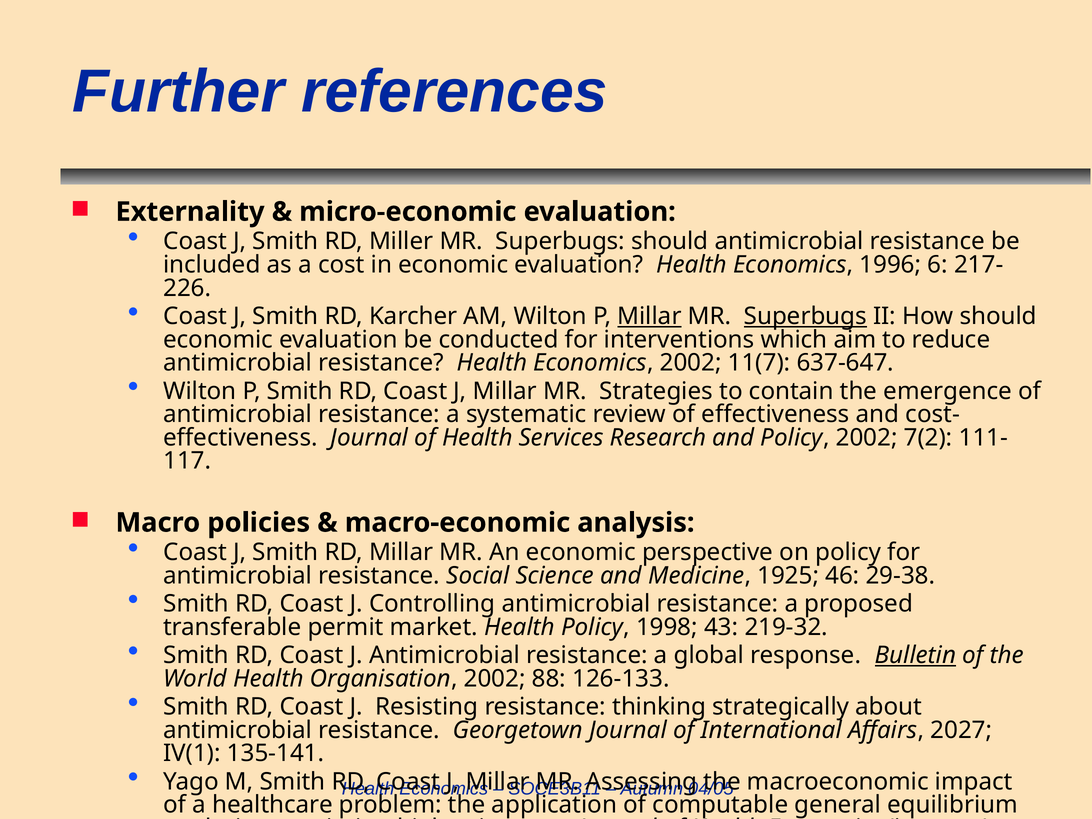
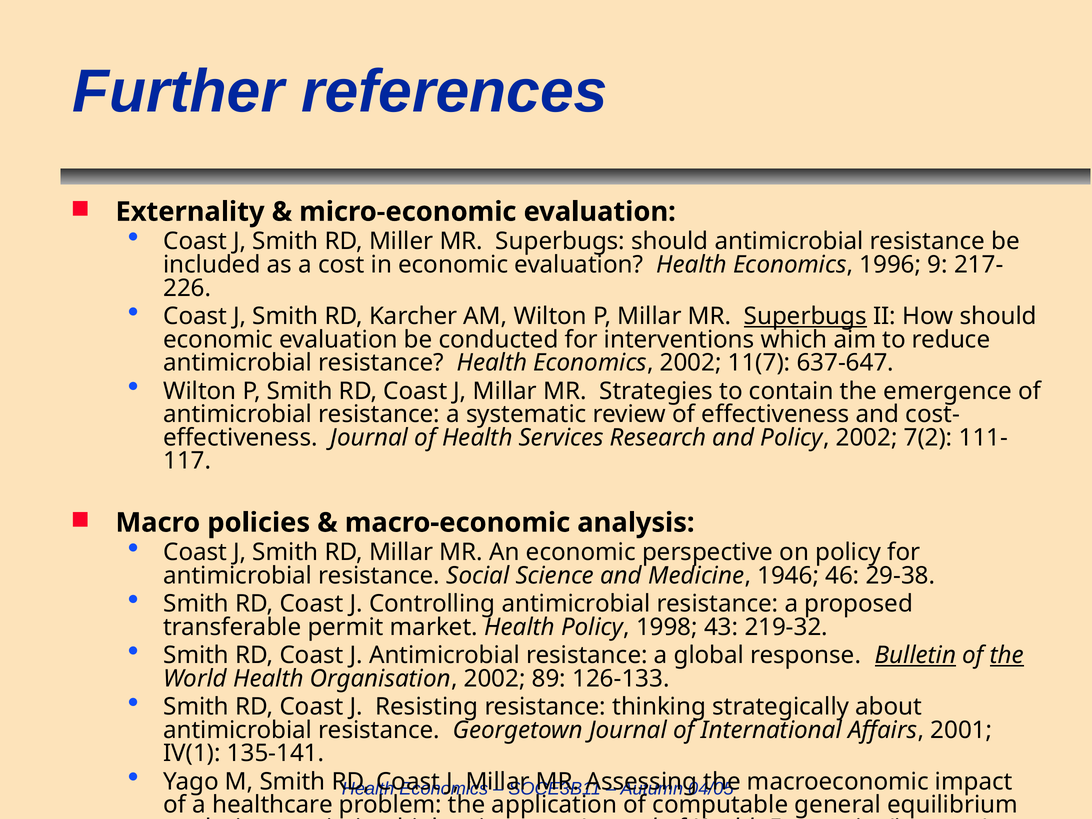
6: 6 -> 9 (938, 265)
Millar underline: present -> none (649, 316)
1925: 1925 -> 1946 (788, 576)
the underline: none -> present (1007, 655)
88: 88 -> 89 (549, 679)
2027: 2027 -> 2001 (961, 730)
